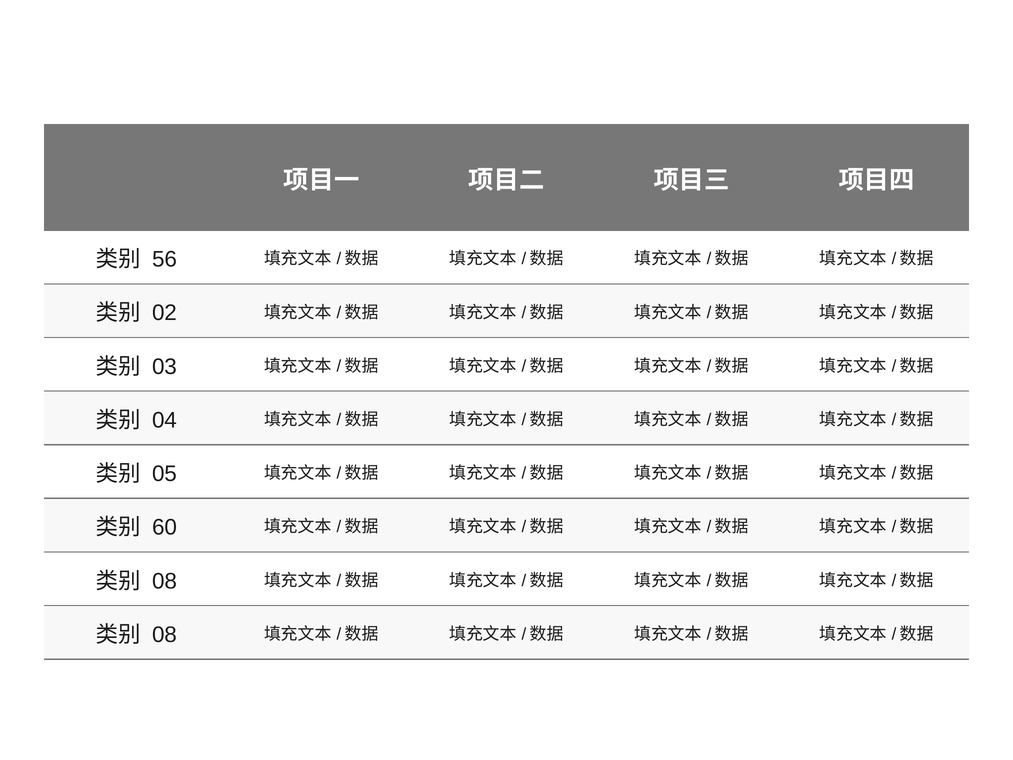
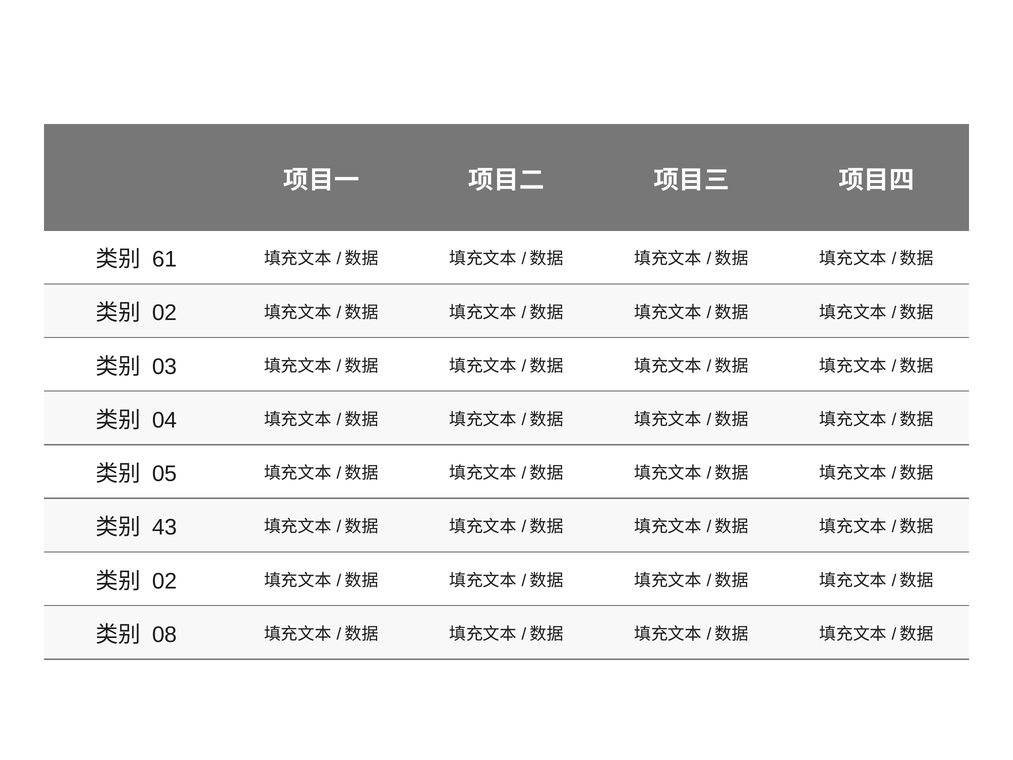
56: 56 -> 61 (165, 259)
60: 60 -> 43 (165, 527)
08: 08 -> 02 (165, 581)
